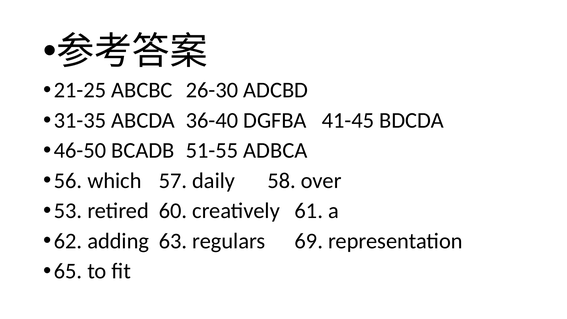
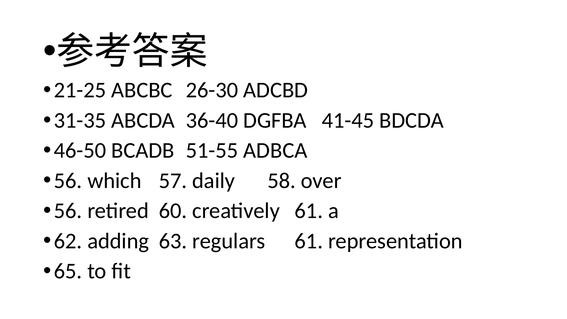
53: 53 -> 56 (68, 211)
regulars 69: 69 -> 61 (309, 241)
